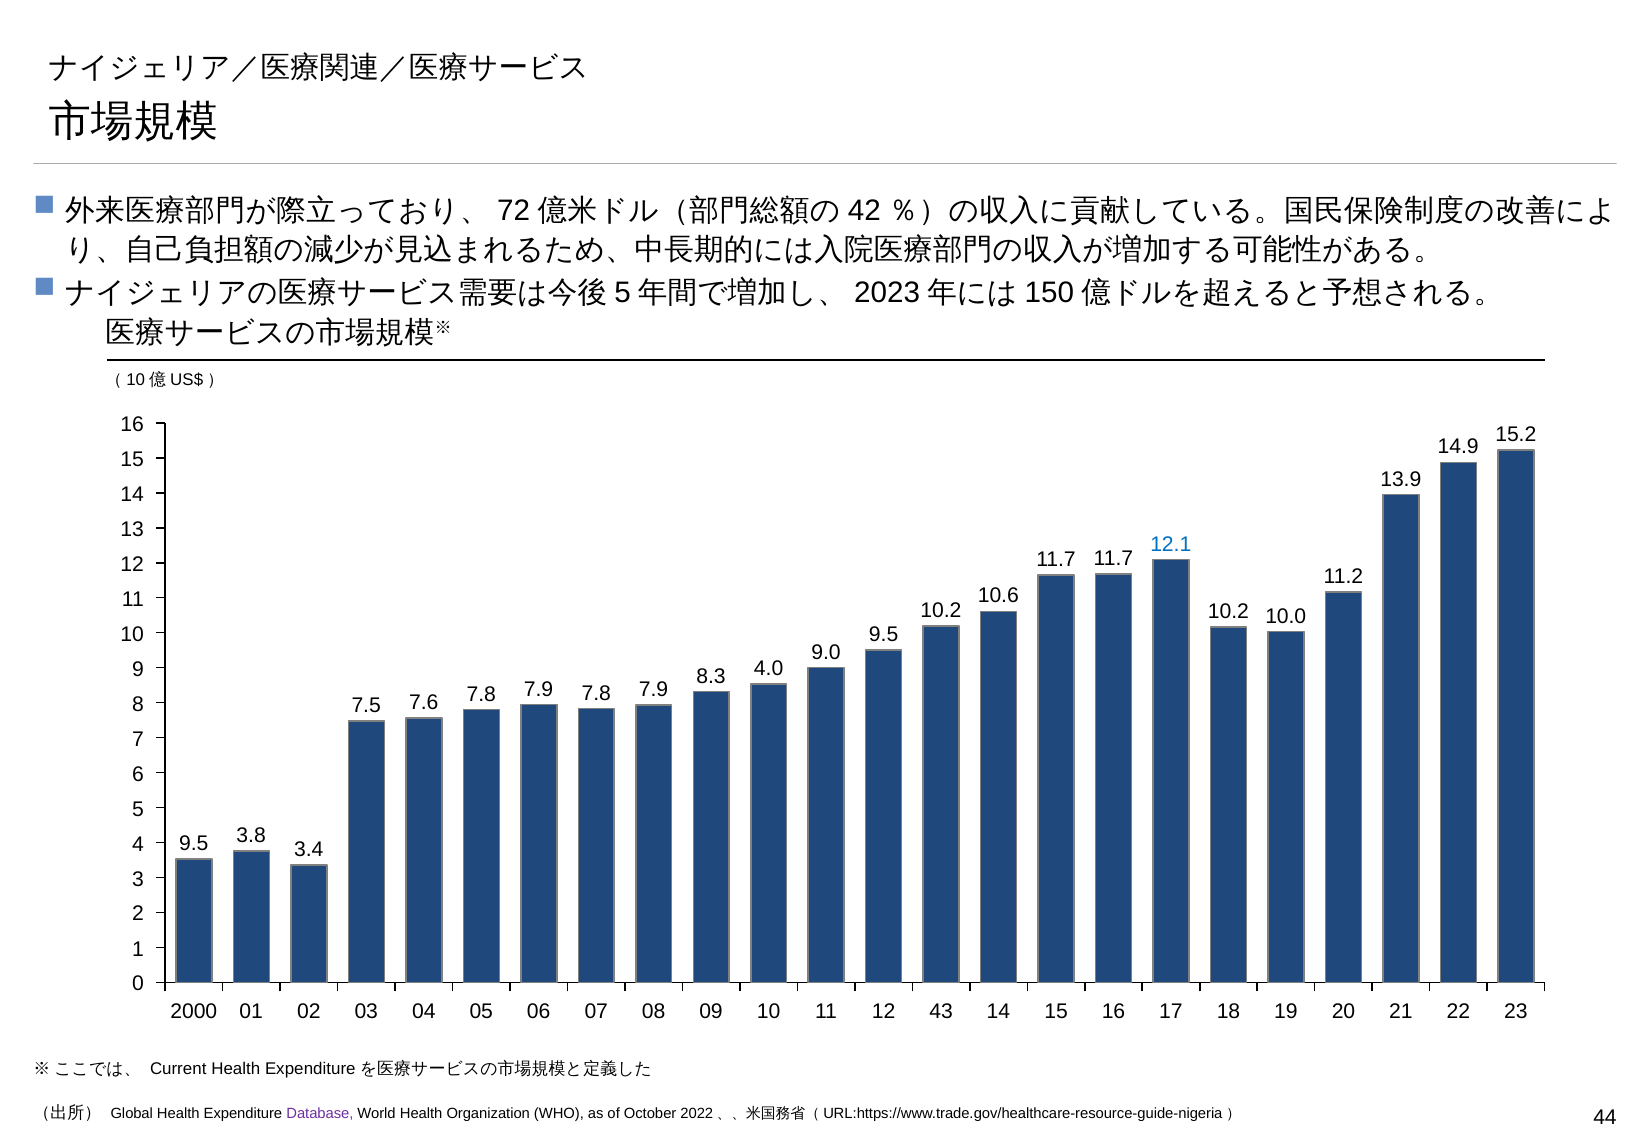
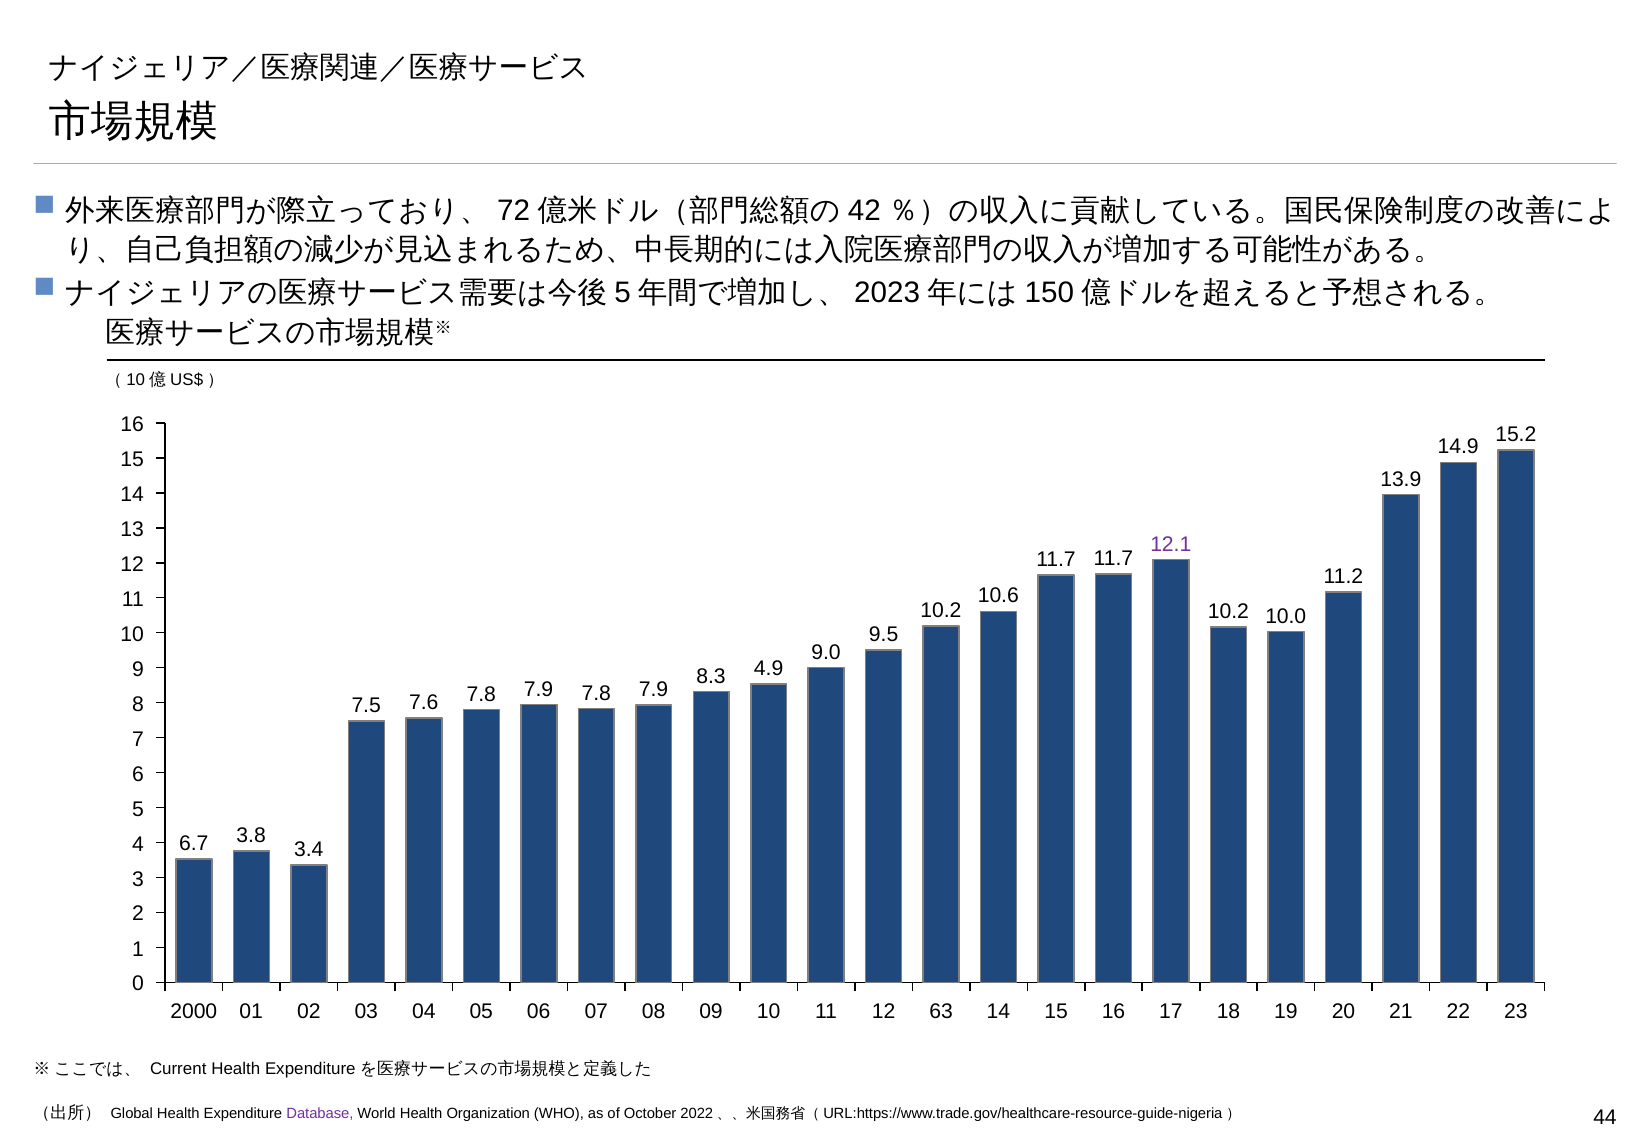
12.1 colour: blue -> purple (1171, 544)
4.0: 4.0 -> 4.9 (769, 669)
9.5: 9.5 -> 6.7 (194, 844)
43: 43 -> 63 (941, 1011)
